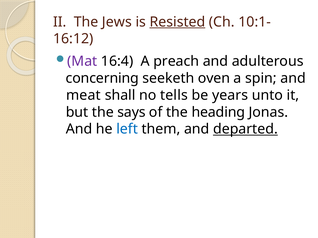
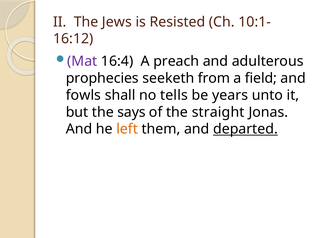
Resisted underline: present -> none (177, 22)
concerning: concerning -> prophecies (102, 78)
oven: oven -> from (214, 78)
spin: spin -> field (261, 78)
meat: meat -> fowls (83, 95)
heading: heading -> straight (218, 112)
left colour: blue -> orange (127, 129)
